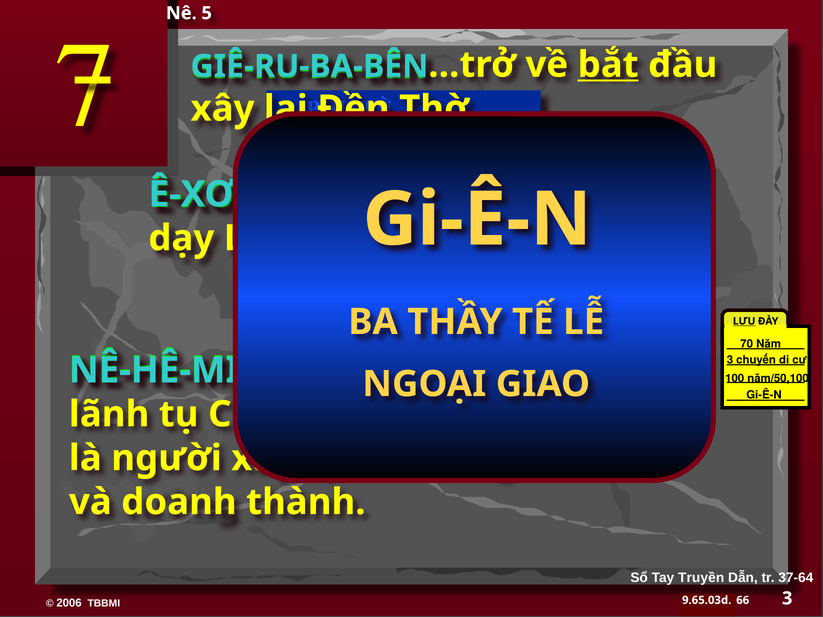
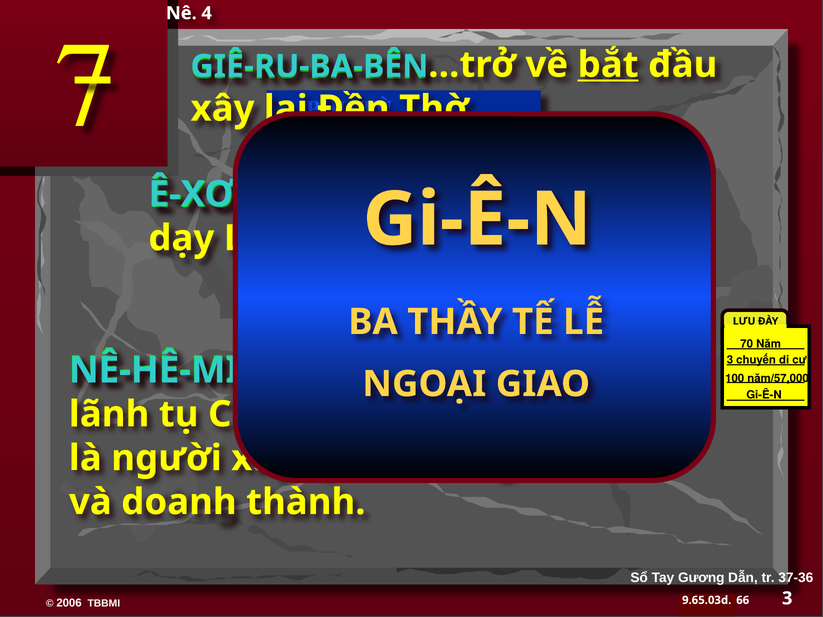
5: 5 -> 4 (207, 13)
LƯU underline: present -> none (744, 321)
năm/50,100: năm/50,100 -> năm/57,000 (778, 379)
Truyền: Truyền -> Gương (701, 578)
37-64: 37-64 -> 37-36 (796, 578)
